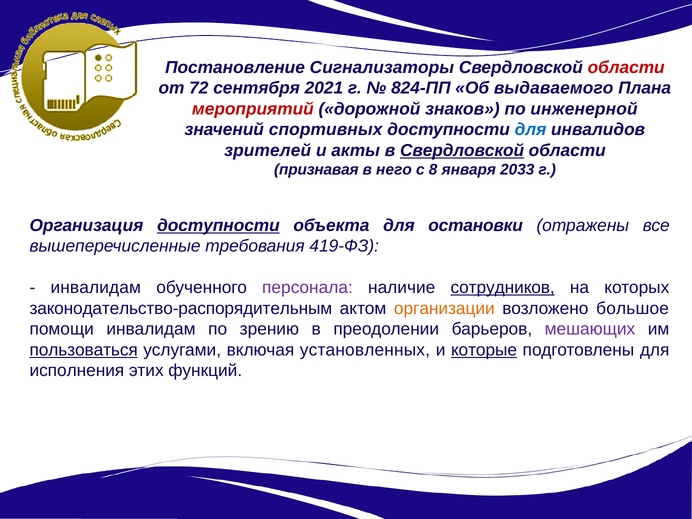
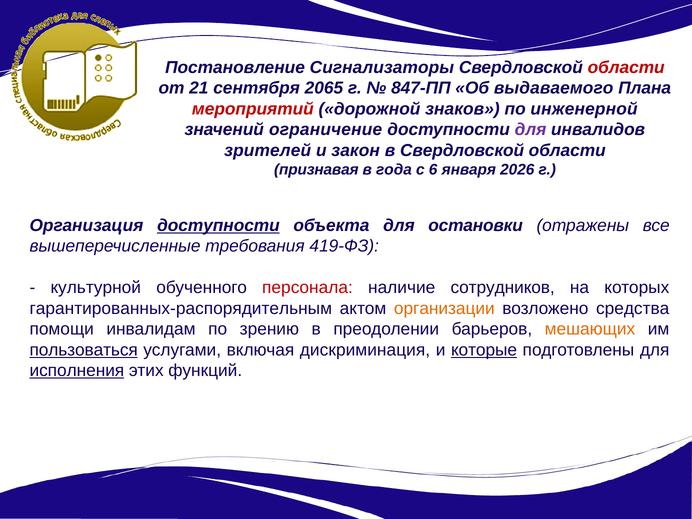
72: 72 -> 21 (199, 88)
2021: 2021 -> 2065 (324, 88)
824-ПП: 824-ПП -> 847-ПП (421, 88)
спортивных: спортивных -> ограничение (326, 130)
для colour: blue -> purple (530, 130)
акты: акты -> закон (356, 150)
Свердловской underline: present -> none (462, 150)
него: него -> года (394, 170)
8: 8 -> 6 (433, 170)
2033: 2033 -> 2026 (517, 170)
инвалидам: инвалидам -> культурной (96, 288)
персонала colour: purple -> red (307, 288)
сотрудников underline: present -> none (503, 288)
законодательство-распорядительным: законодательство-распорядительным -> гарантированных-распорядительным (181, 308)
большое: большое -> средства (633, 308)
мешающих colour: purple -> orange (590, 329)
установленных: установленных -> дискриминация (365, 350)
исполнения underline: none -> present (77, 371)
